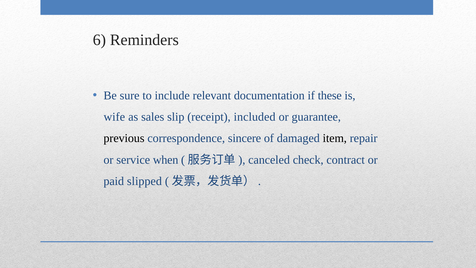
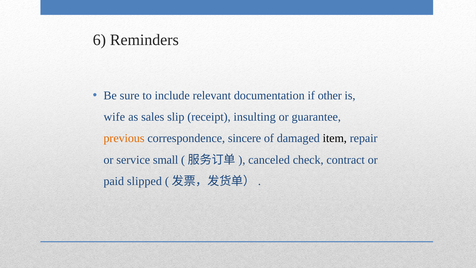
these: these -> other (330, 95)
included: included -> insulting (255, 117)
previous colour: black -> orange (124, 138)
when: when -> small (166, 160)
